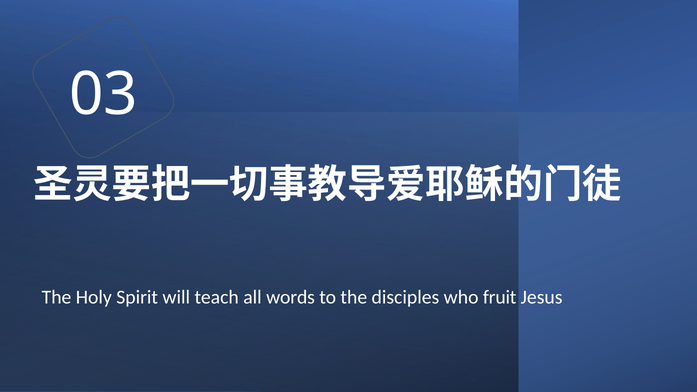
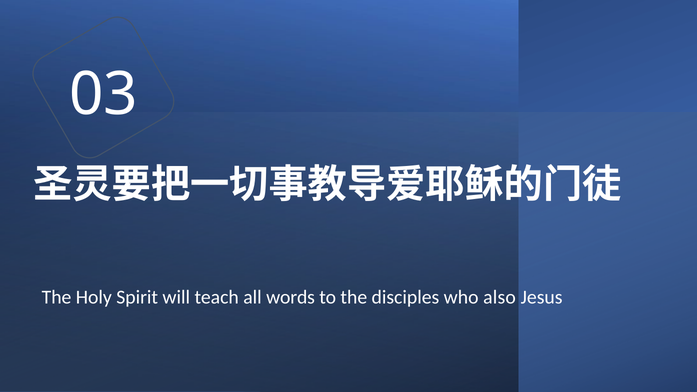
fruit: fruit -> also (499, 297)
